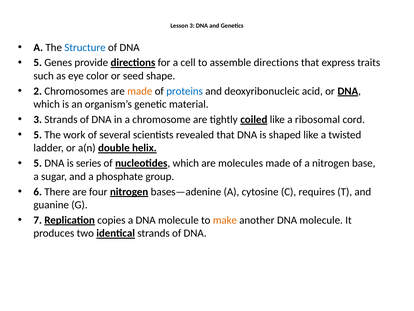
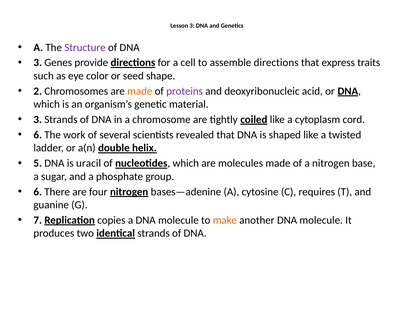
Structure colour: blue -> purple (85, 47)
5: 5 -> 3 (38, 63)
proteins colour: blue -> purple (185, 91)
ribosomal: ribosomal -> cytoplasm (318, 119)
5: 5 -> 6 (38, 135)
series: series -> uracil (89, 163)
